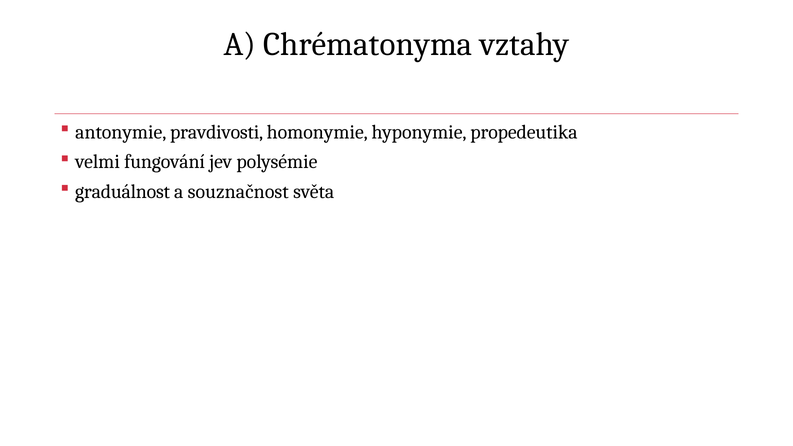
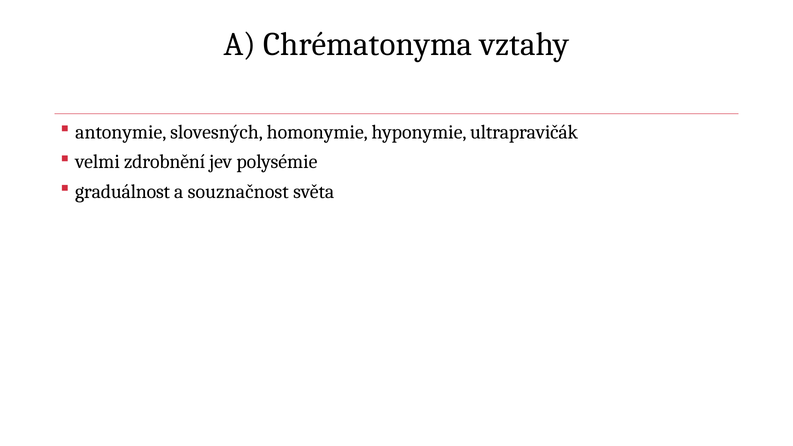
pravdivosti: pravdivosti -> slovesných (217, 132)
propedeutika: propedeutika -> ultrapravičák (524, 132)
fungování: fungování -> zdrobnění (165, 162)
